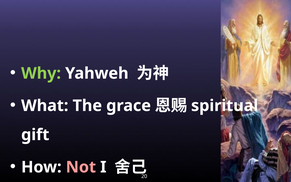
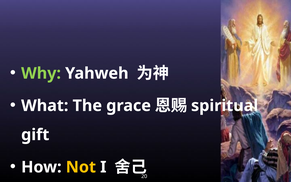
Not colour: pink -> yellow (81, 167)
